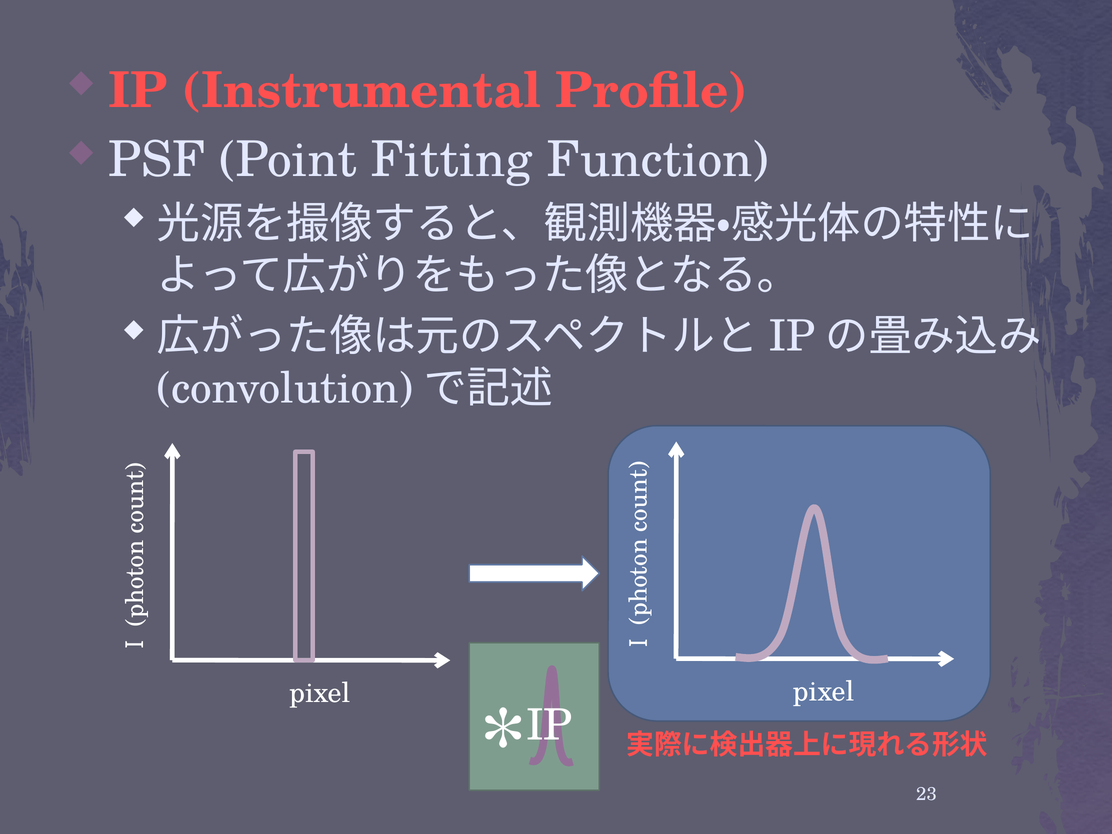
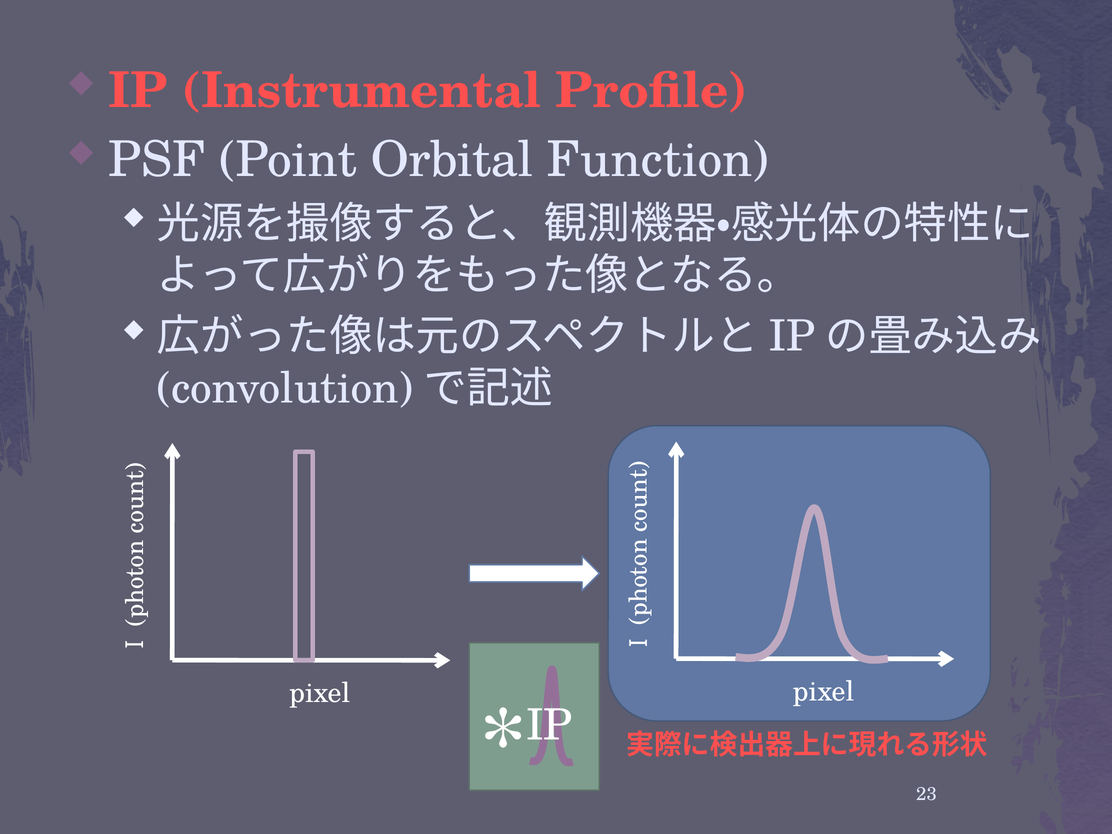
Fitting: Fitting -> Orbital (452, 160)
